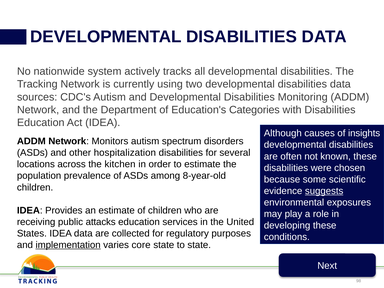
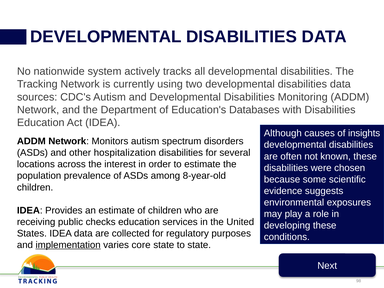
Categories: Categories -> Databases (254, 110)
kitchen: kitchen -> interest (120, 164)
suggests underline: present -> none (324, 191)
attacks: attacks -> checks (101, 222)
